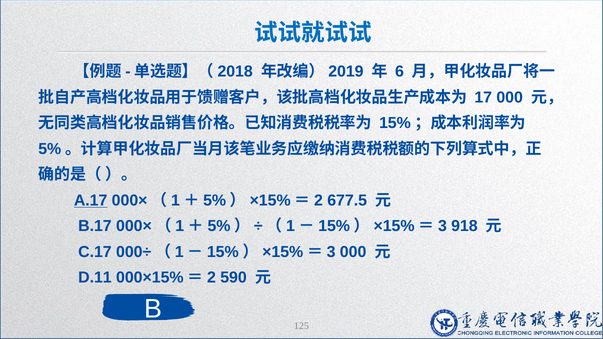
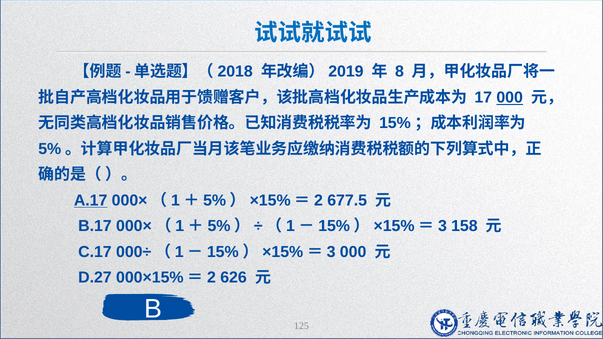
6: 6 -> 8 (399, 72)
000 underline: none -> present (510, 97)
918: 918 -> 158 (464, 226)
D.11: D.11 -> D.27 (95, 278)
590: 590 -> 626 (234, 278)
